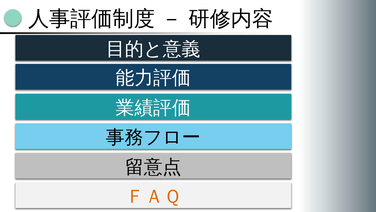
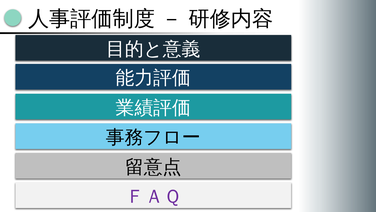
ＦＡＱ colour: orange -> purple (153, 196)
